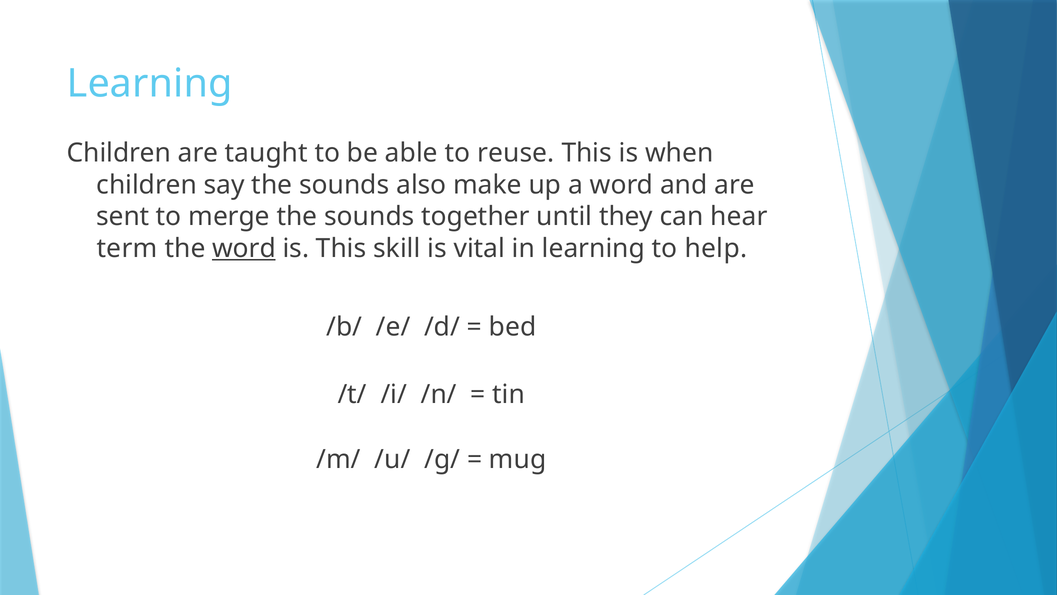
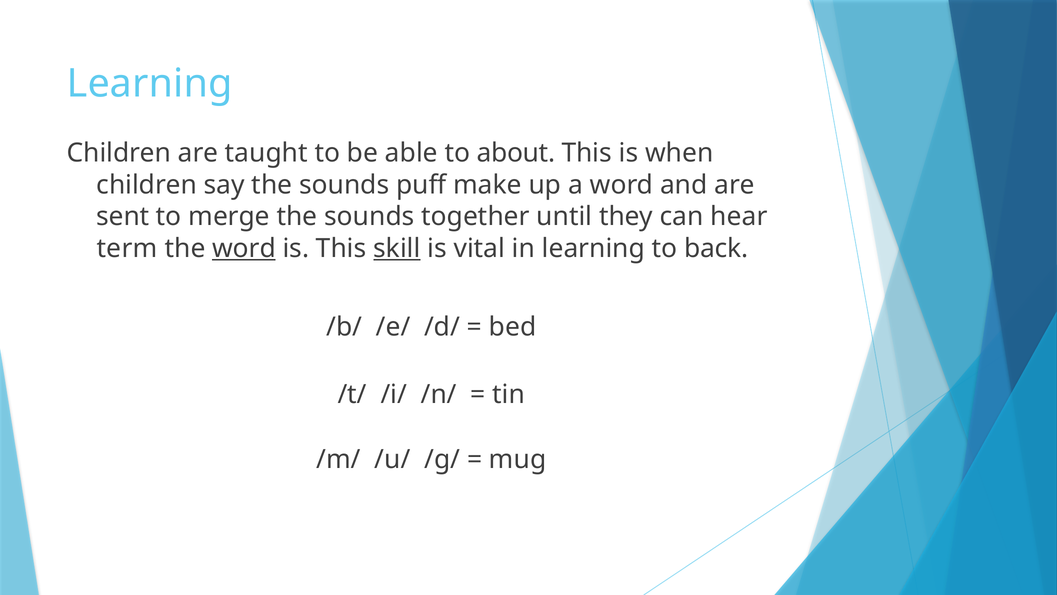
reuse: reuse -> about (516, 153)
also: also -> puff (421, 185)
skill underline: none -> present (397, 248)
help: help -> back (716, 248)
